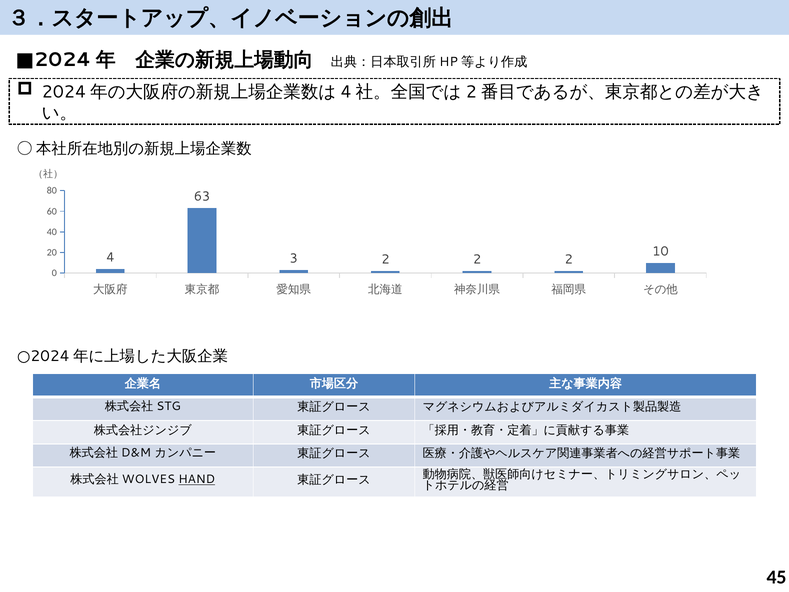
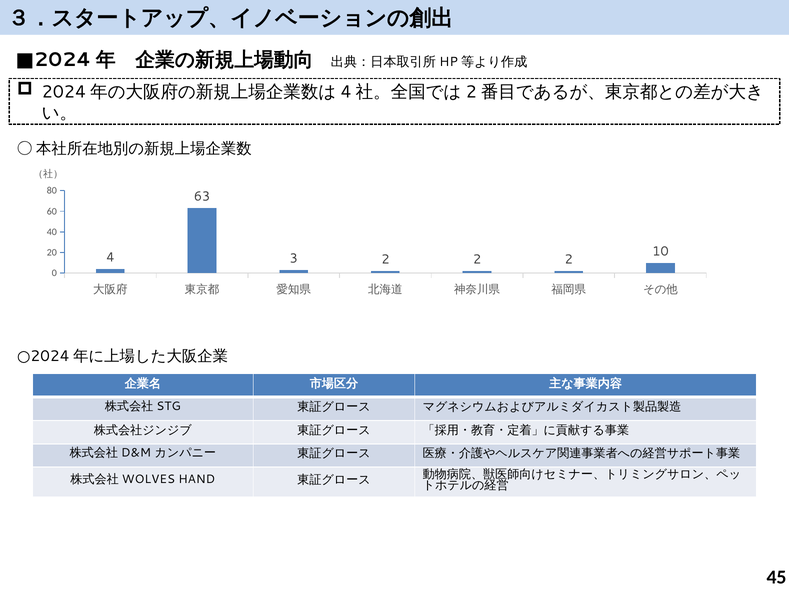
HAND underline: present -> none (197, 479)
